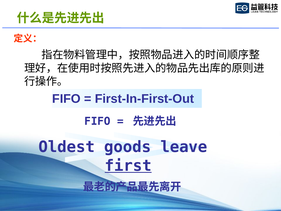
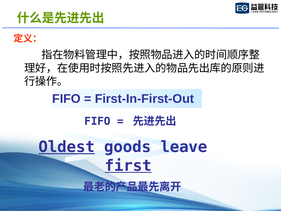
Oldest underline: none -> present (67, 147)
